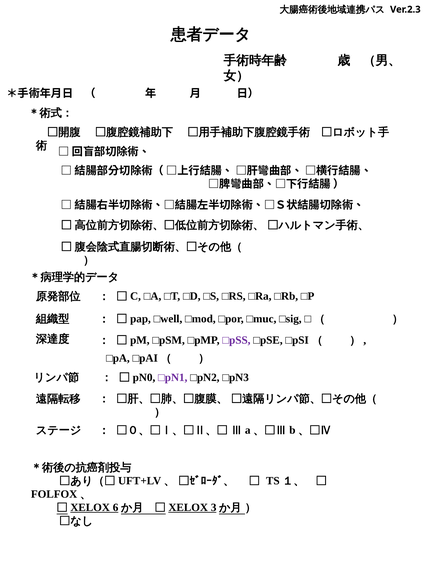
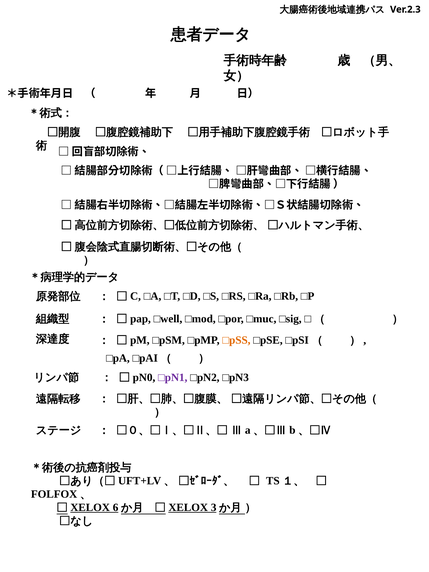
□pSS colour: purple -> orange (236, 340)
